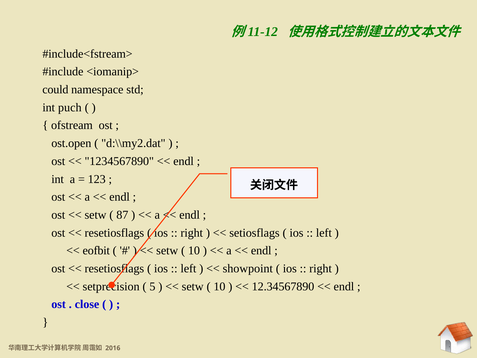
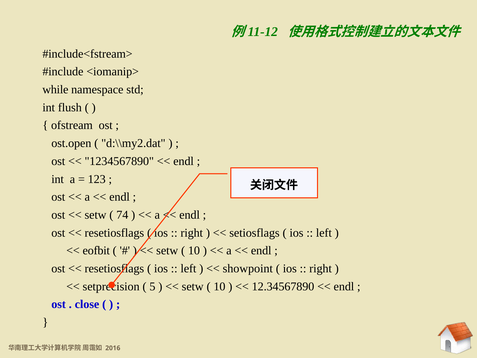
could: could -> while (55, 90)
puch: puch -> flush (70, 107)
87: 87 -> 74 (122, 215)
